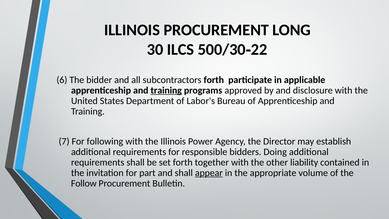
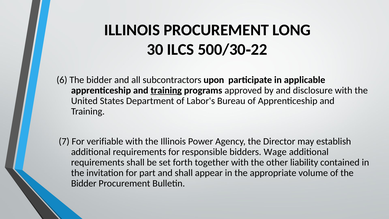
subcontractors forth: forth -> upon (214, 80)
following: following -> verifiable (105, 141)
Doing: Doing -> Wage (275, 152)
appear underline: present -> none (209, 173)
Follow: Follow -> Bidder (84, 183)
